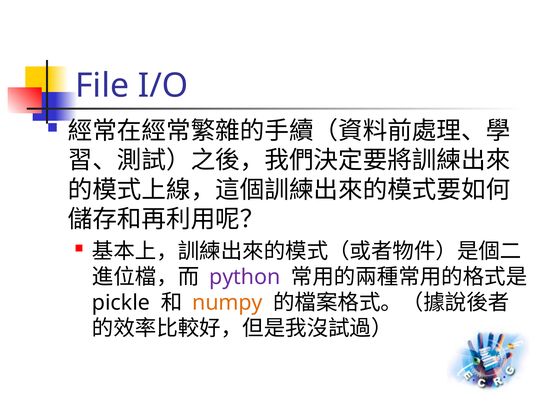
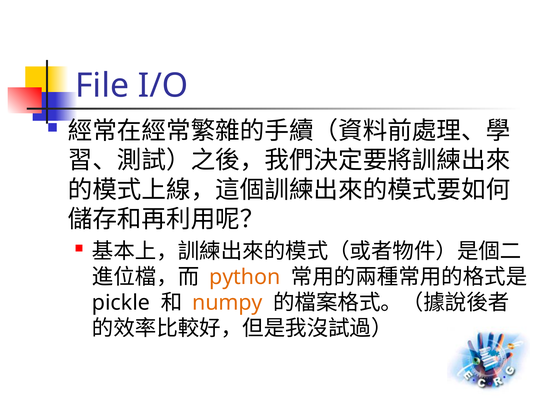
python colour: purple -> orange (245, 277)
